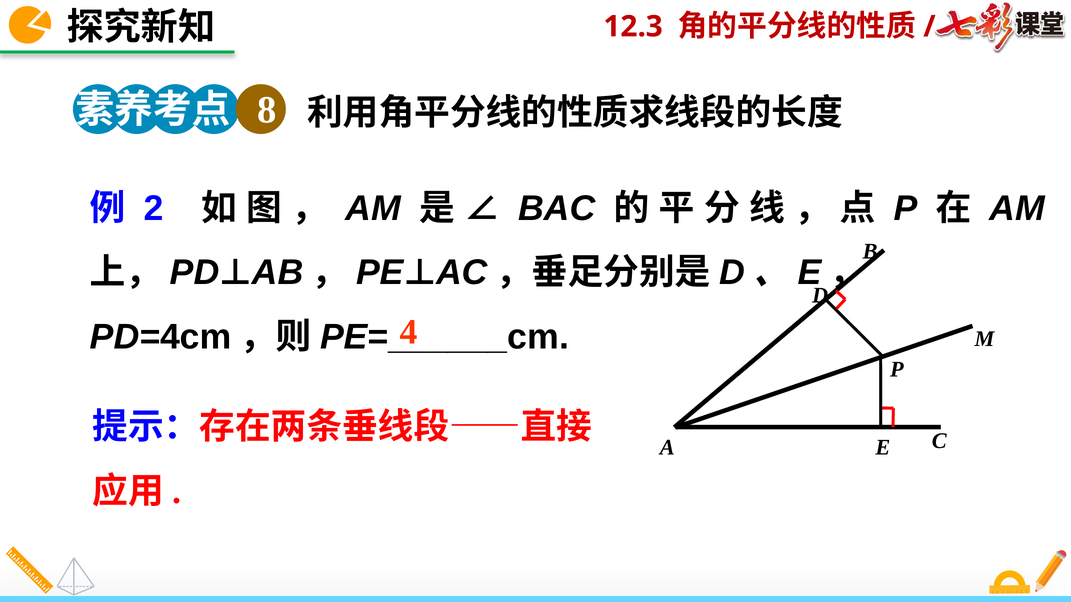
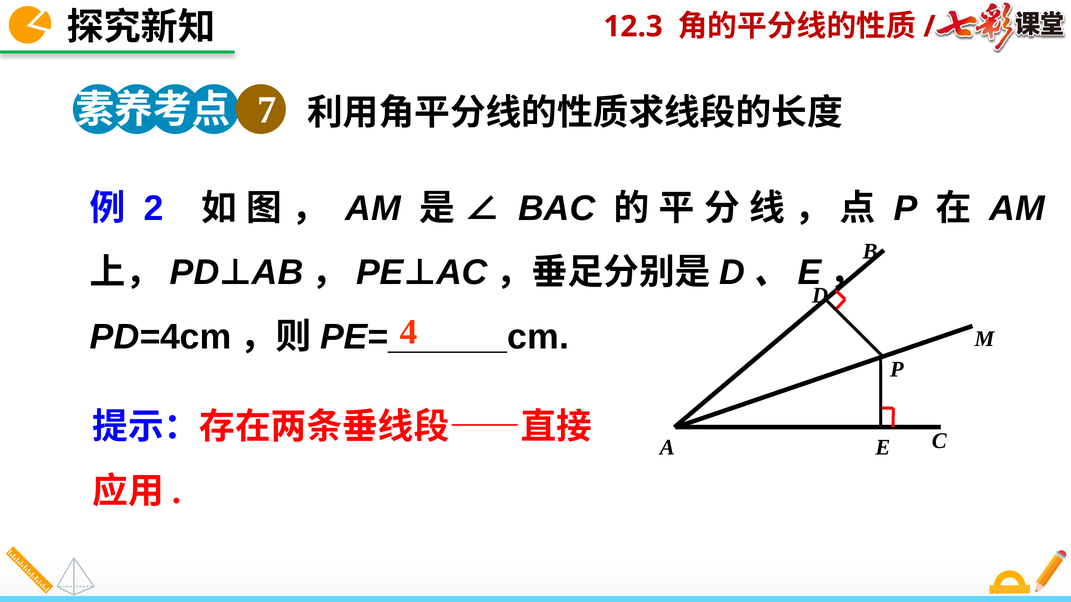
8: 8 -> 7 (267, 110)
